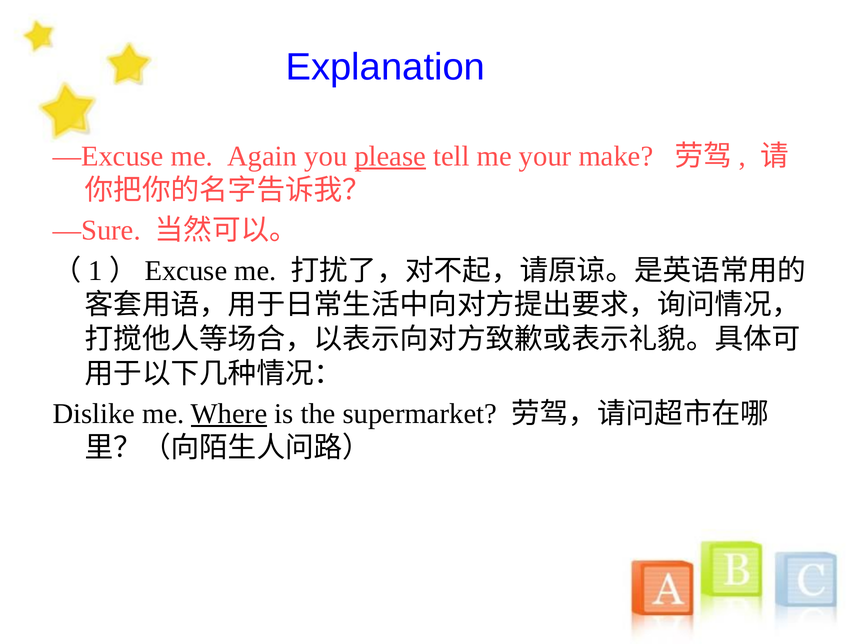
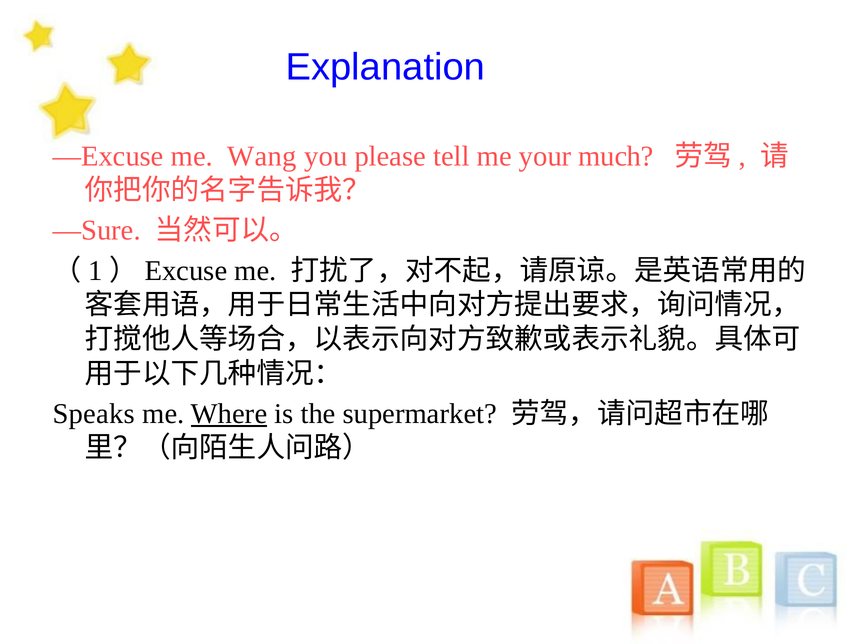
Again: Again -> Wang (262, 156)
please underline: present -> none (390, 156)
make: make -> much (616, 156)
Dislike: Dislike -> Speaks (94, 414)
